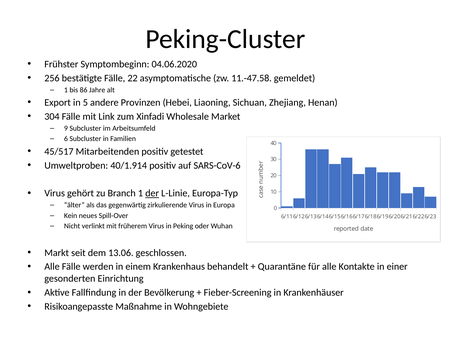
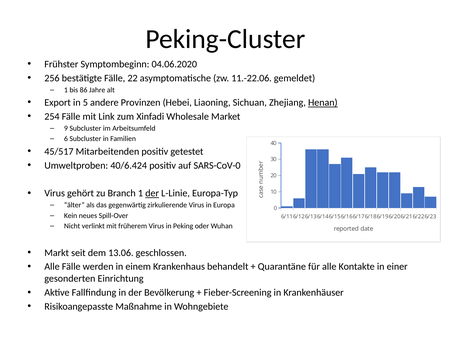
11.-47.58: 11.-47.58 -> 11.-22.06 (252, 78)
Henan underline: none -> present (323, 103)
304: 304 -> 254 (52, 117)
40/1.914: 40/1.914 -> 40/6.424 (129, 166)
SARS-CoV-6: SARS-CoV-6 -> SARS-CoV-0 (217, 166)
